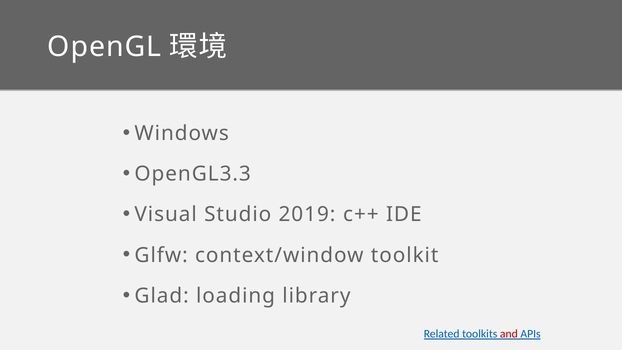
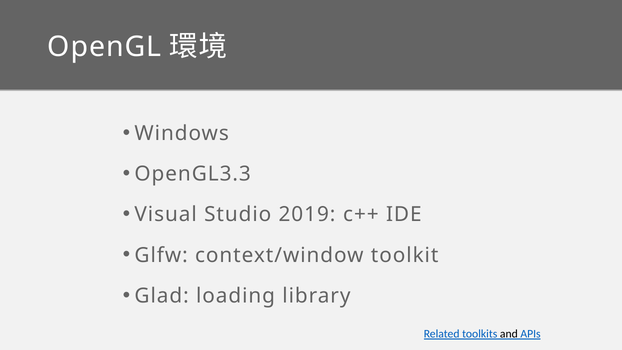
and colour: red -> black (509, 334)
